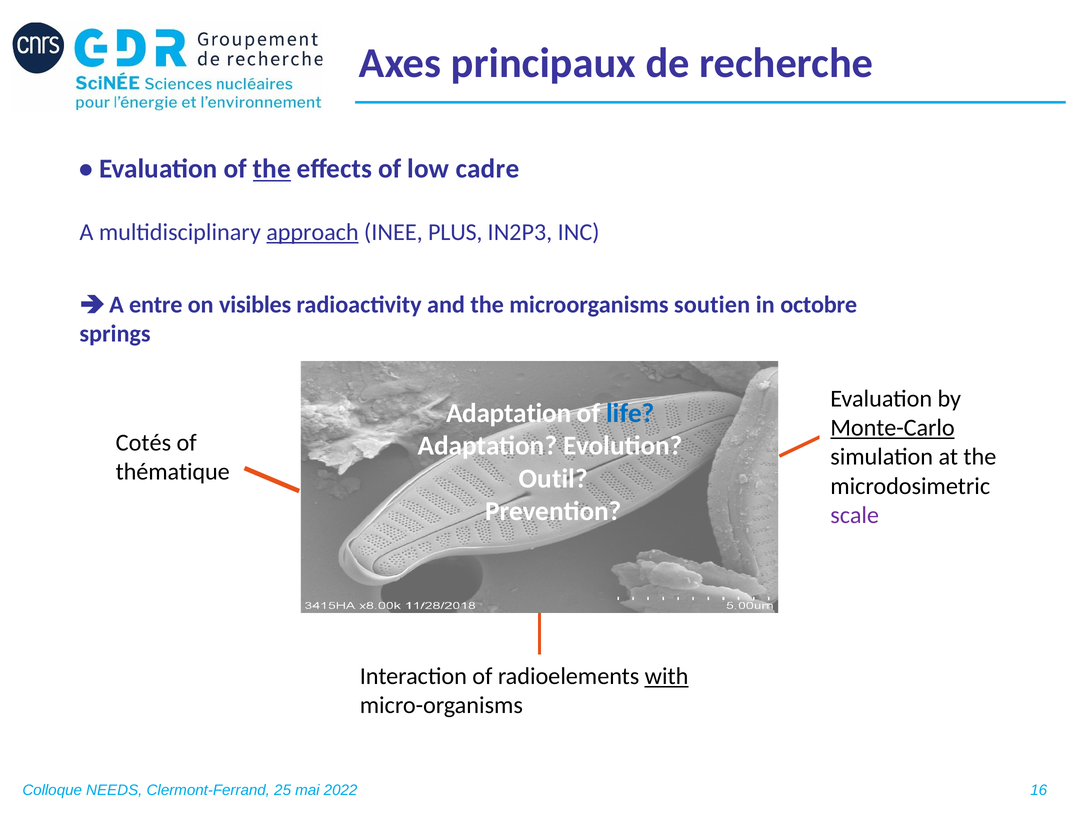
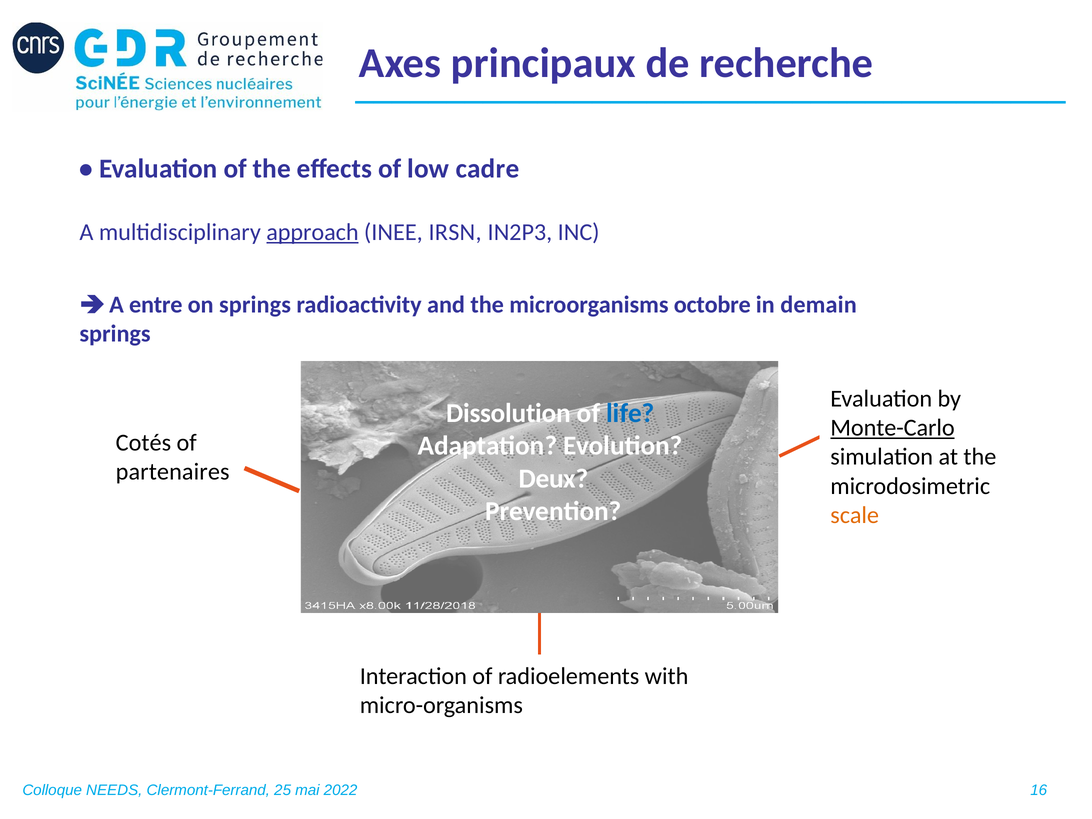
the underline: present -> none (272, 169)
PLUS: PLUS -> IRSN (455, 232)
on visibles: visibles -> springs (255, 305)
soutien: soutien -> octobre (712, 305)
octobre: octobre -> demain (819, 305)
Adaptation: Adaptation -> Dissolution (509, 413)
thématique: thématique -> partenaires (173, 472)
Outil: Outil -> Deux (554, 479)
scale colour: purple -> orange (855, 515)
with underline: present -> none (667, 676)
